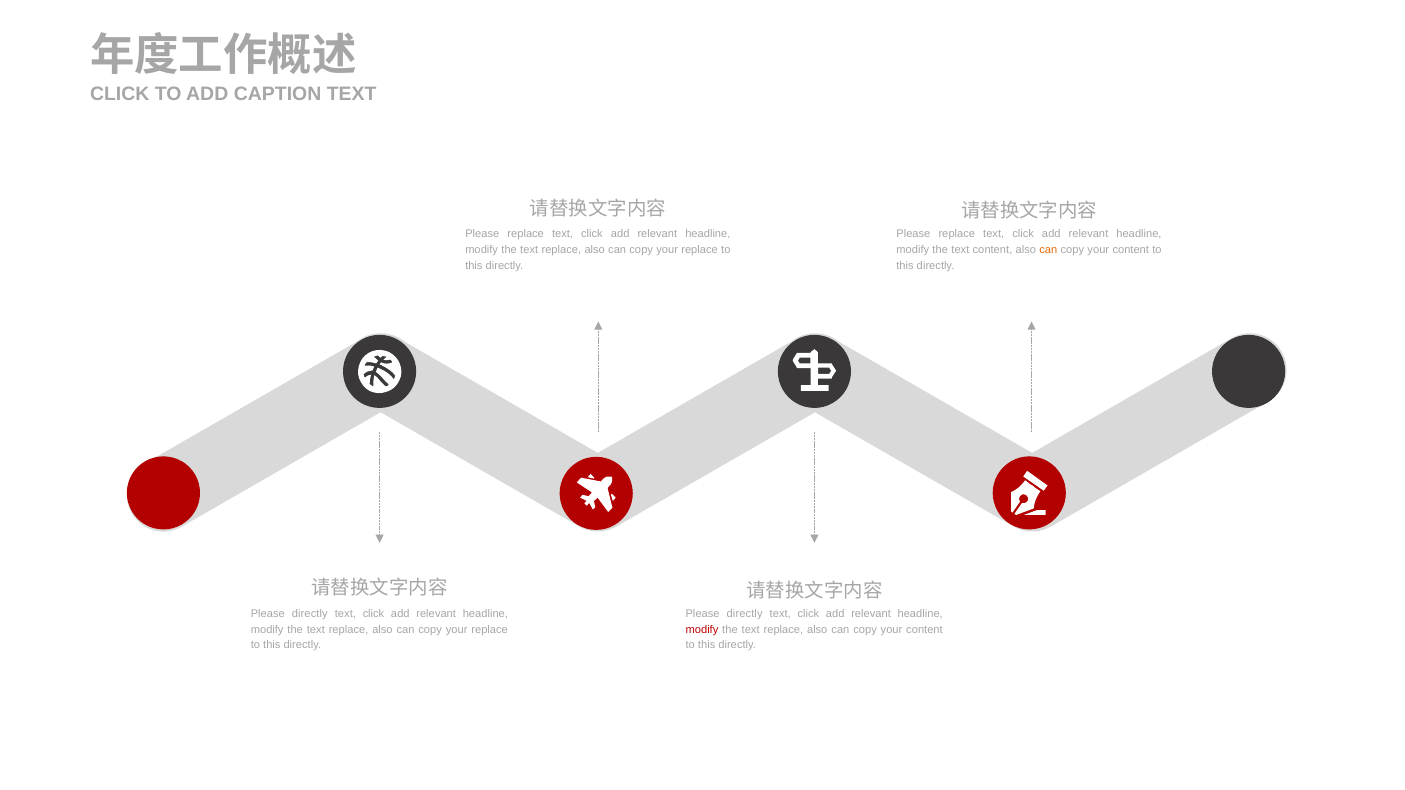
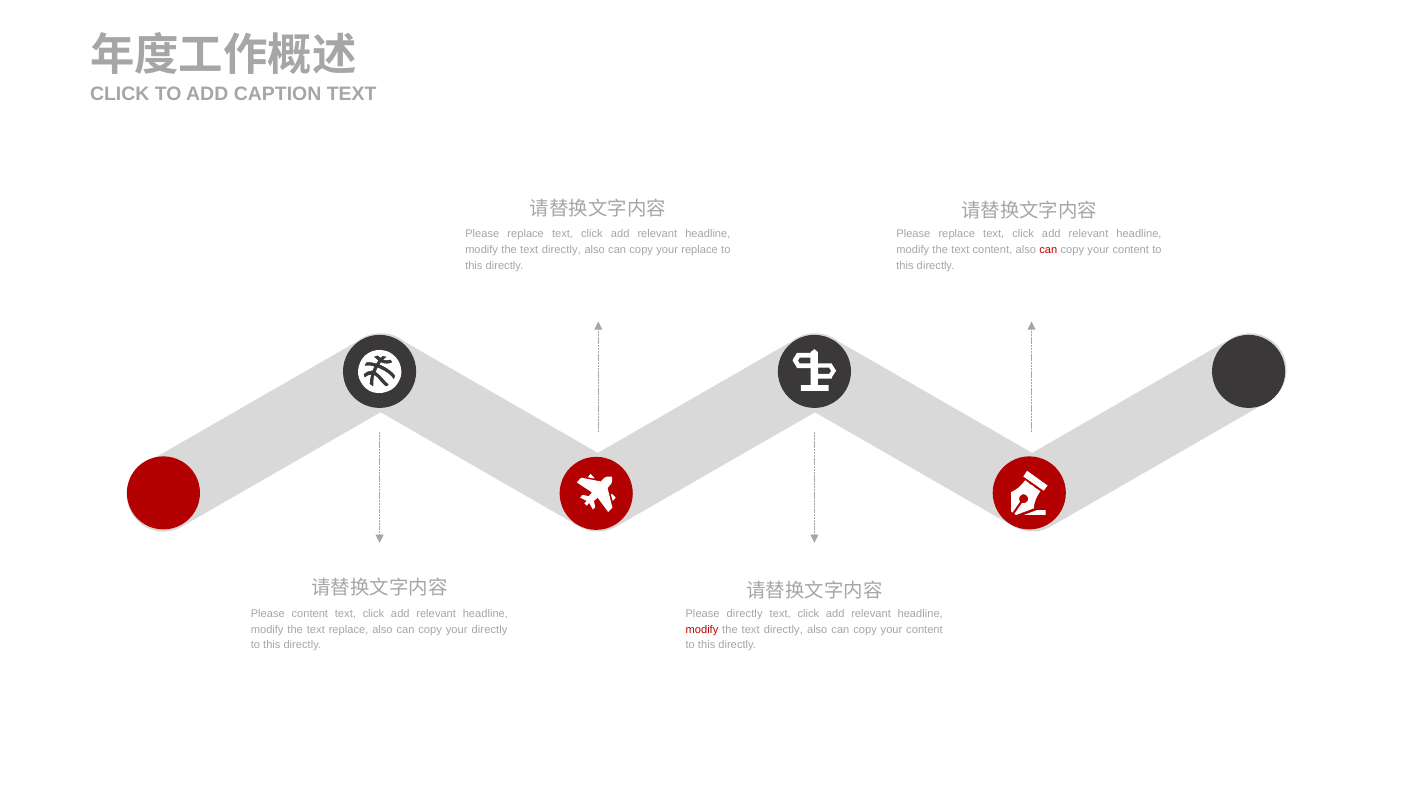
replace: replace -> directly (561, 250)
can colour: orange -> red (1048, 250)
directly: directly -> content (310, 614)
replace: replace -> directly (490, 630)
replace: replace -> directly (783, 630)
